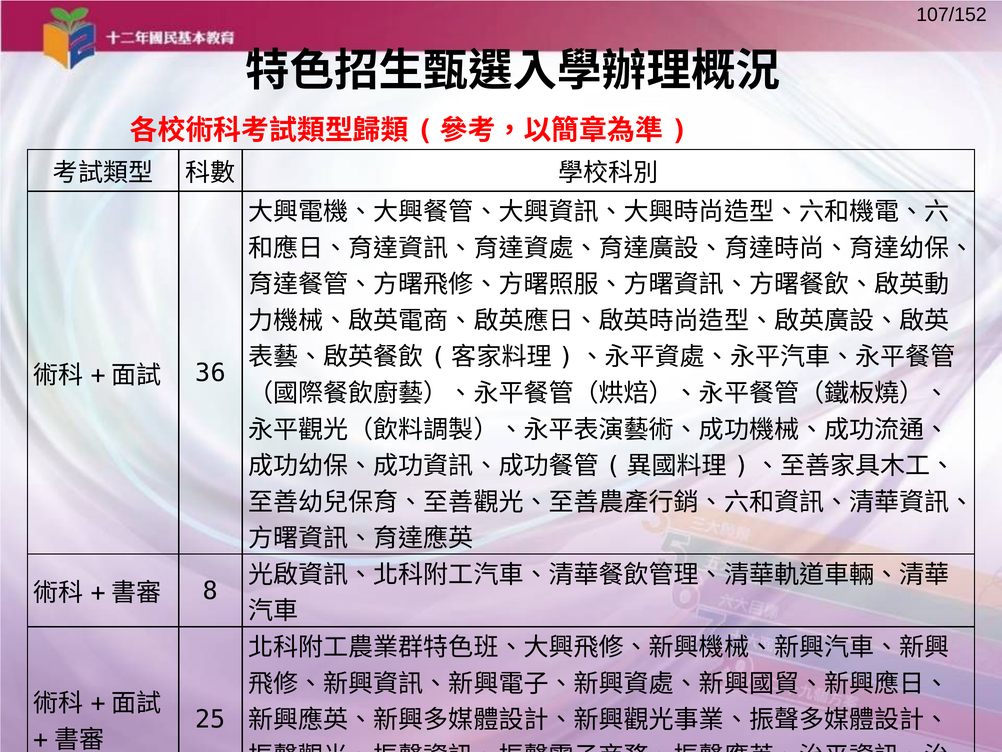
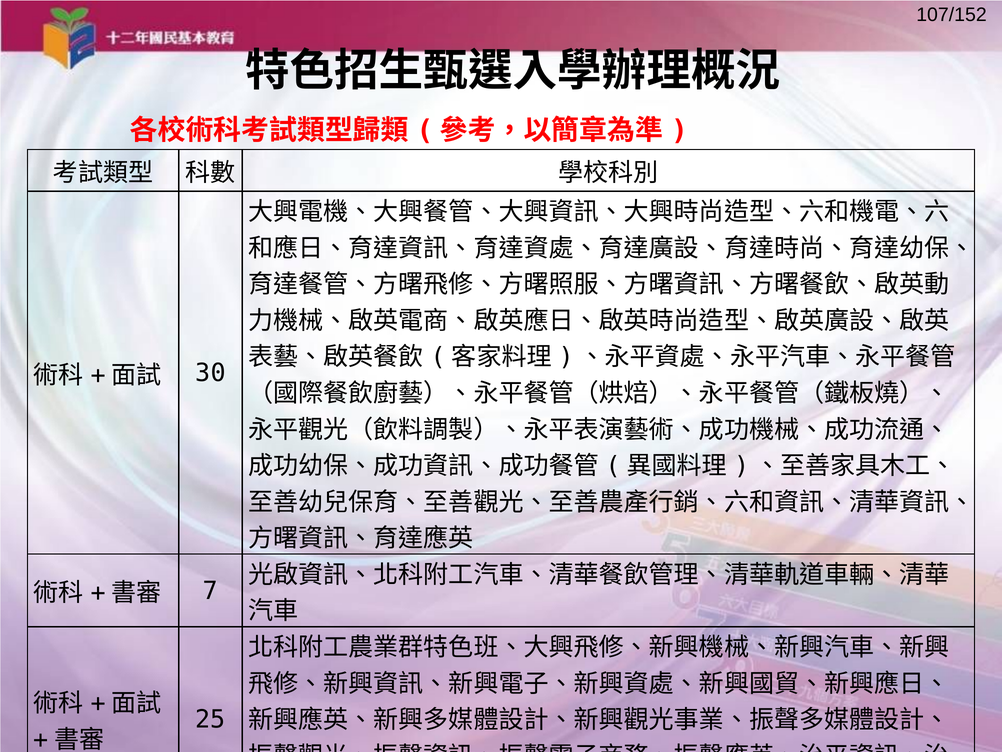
36: 36 -> 30 (211, 373)
8: 8 -> 7 (211, 590)
